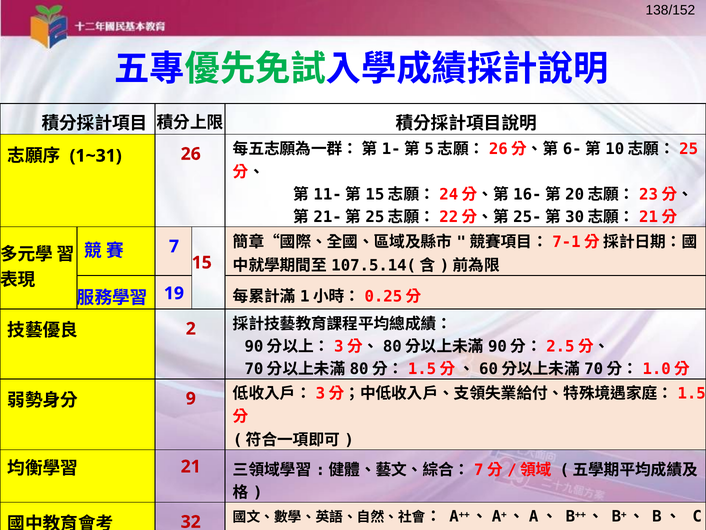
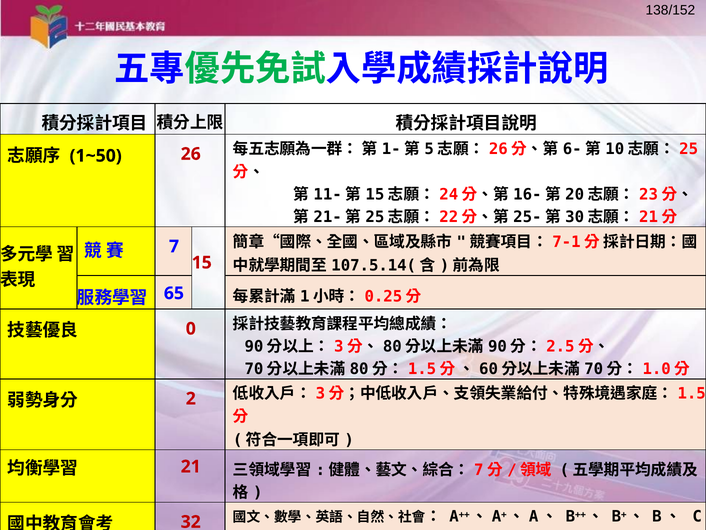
1~31: 1~31 -> 1~50 (96, 156)
19: 19 -> 65 (174, 293)
2: 2 -> 0 (191, 328)
9: 9 -> 2 (191, 398)
